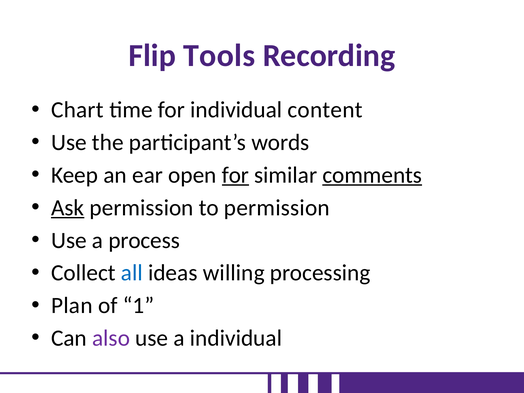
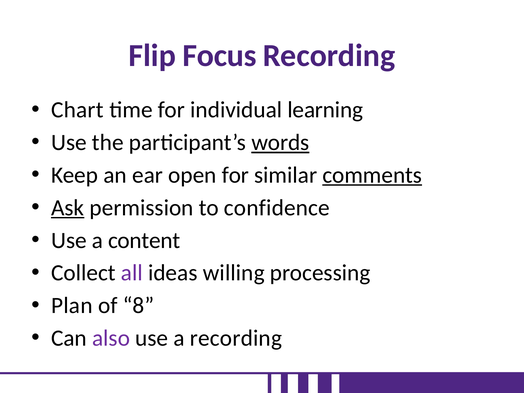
Tools: Tools -> Focus (219, 56)
content: content -> learning (325, 110)
words underline: none -> present (280, 142)
for underline: present -> none (235, 175)
to permission: permission -> confidence (277, 208)
process: process -> content (144, 240)
all colour: blue -> purple (132, 273)
1: 1 -> 8 (138, 306)
a individual: individual -> recording (236, 338)
